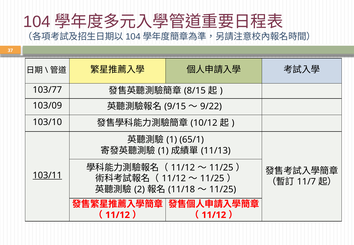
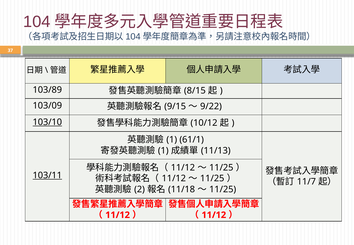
103/77: 103/77 -> 103/89 (47, 90)
103/10 underline: none -> present (47, 122)
65/1: 65/1 -> 61/1 (192, 140)
